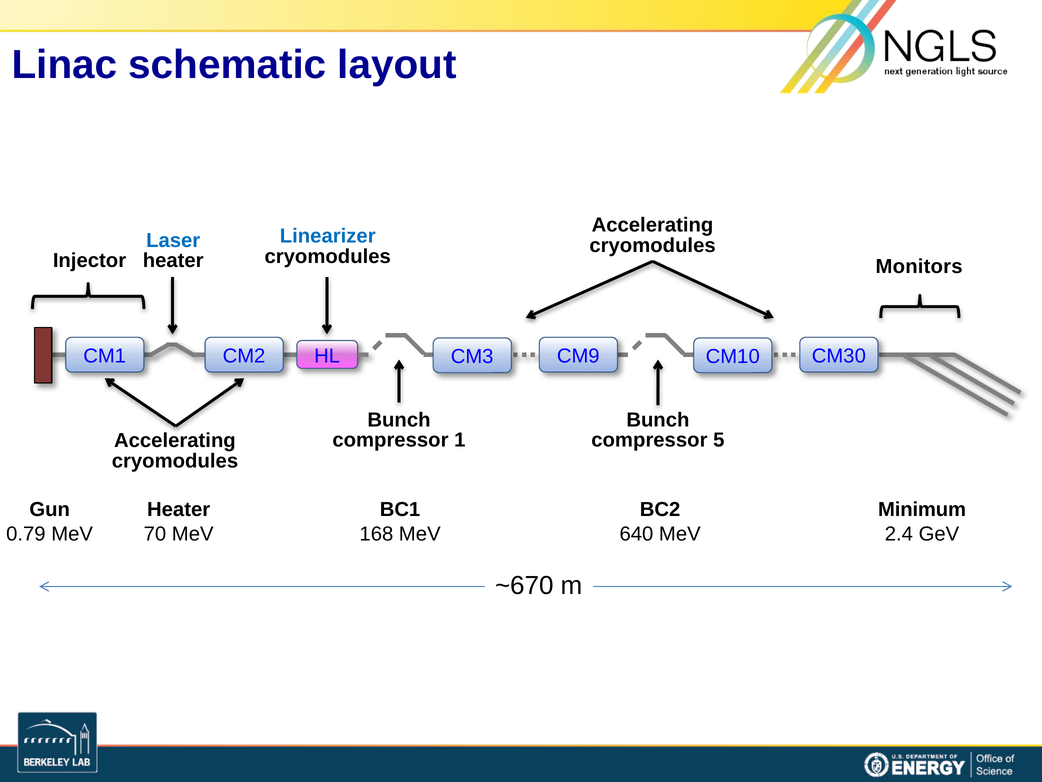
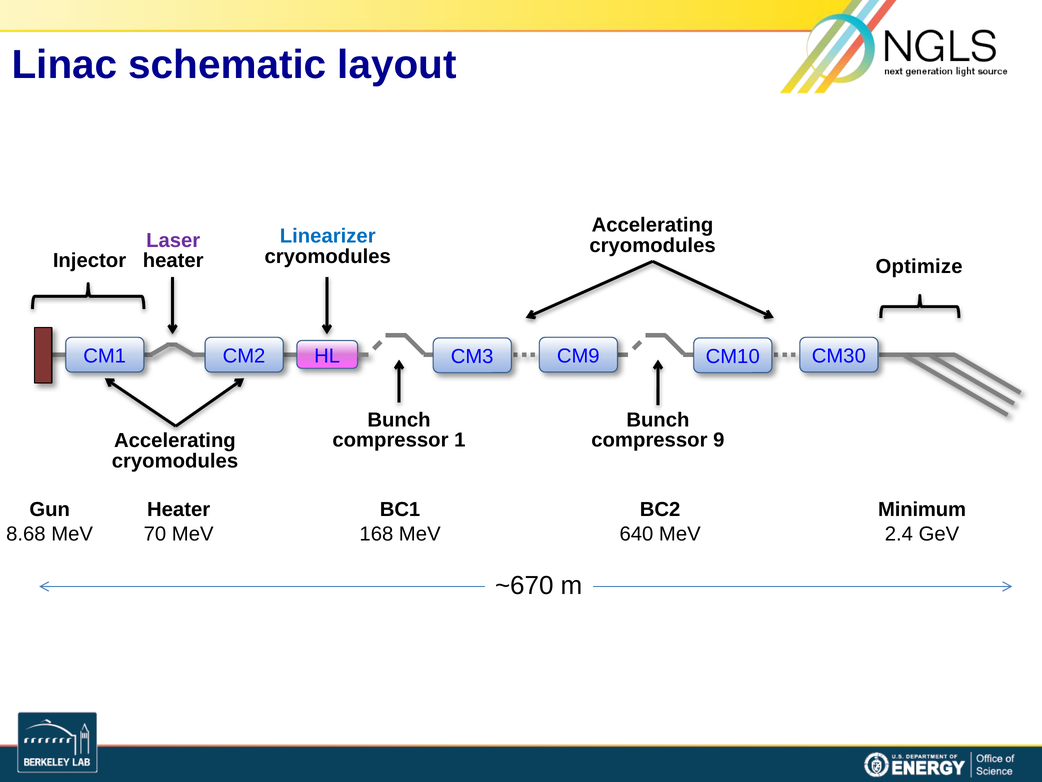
Laser colour: blue -> purple (173, 240)
Monitors: Monitors -> Optimize (919, 266)
5: 5 -> 9 (719, 440)
0.79: 0.79 -> 8.68 (26, 534)
